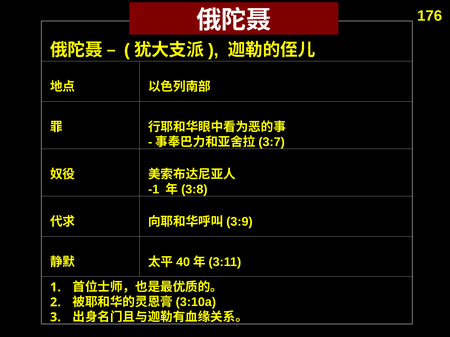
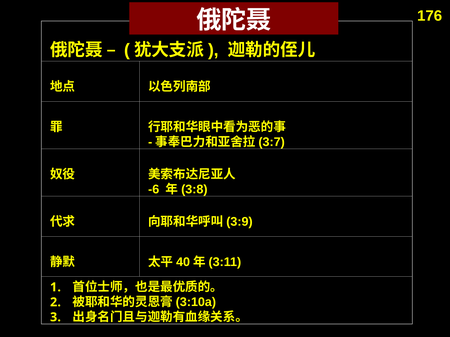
-1: -1 -> -6 (154, 190)
